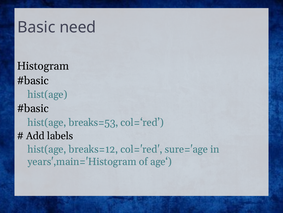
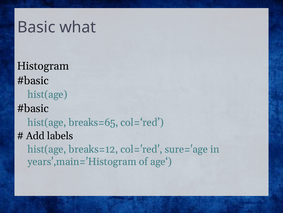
need: need -> what (78, 27)
breaks=53: breaks=53 -> breaks=65 (93, 122)
